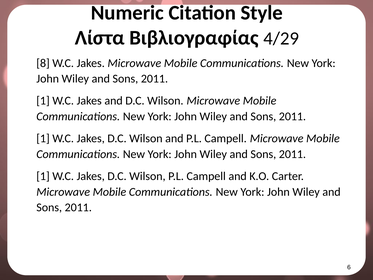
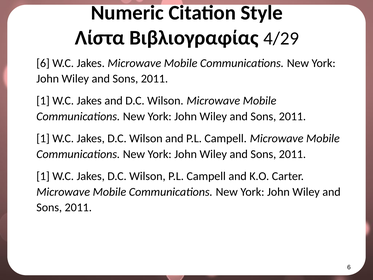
8: 8 -> 6 (43, 63)
